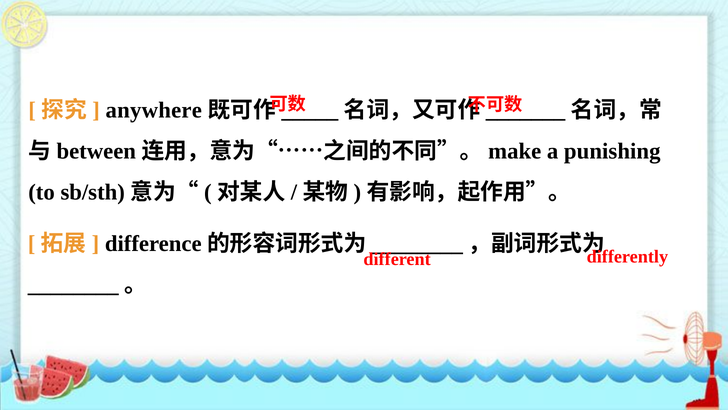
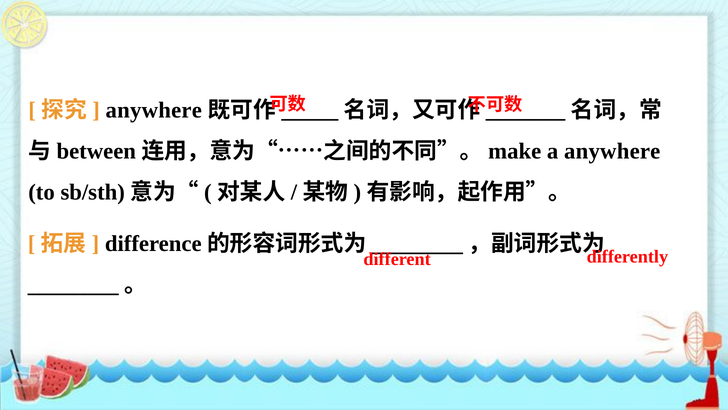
a punishing: punishing -> anywhere (612, 151)
